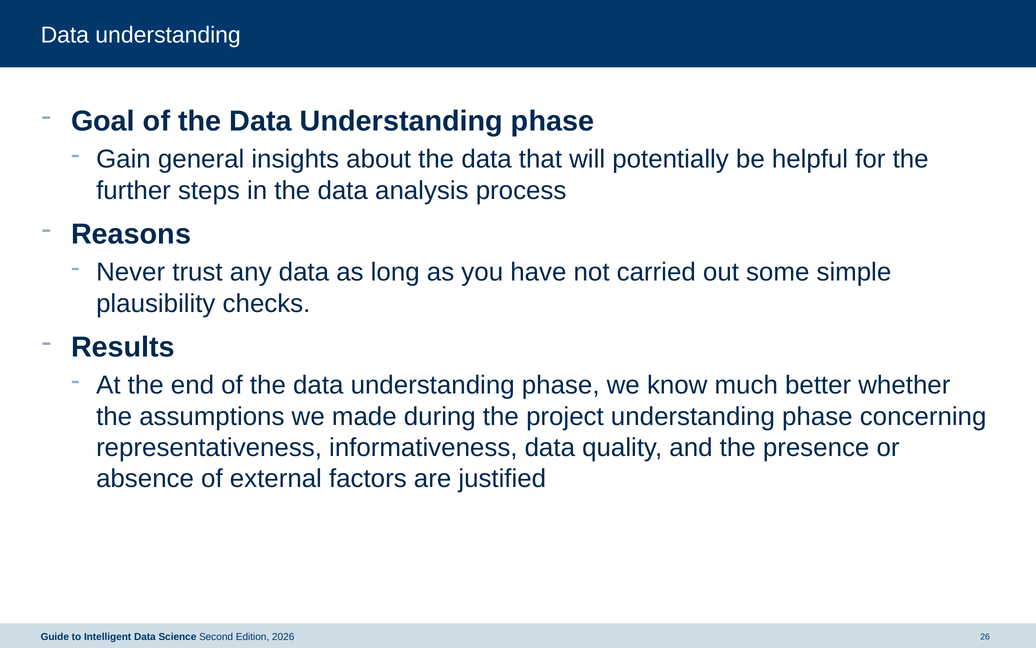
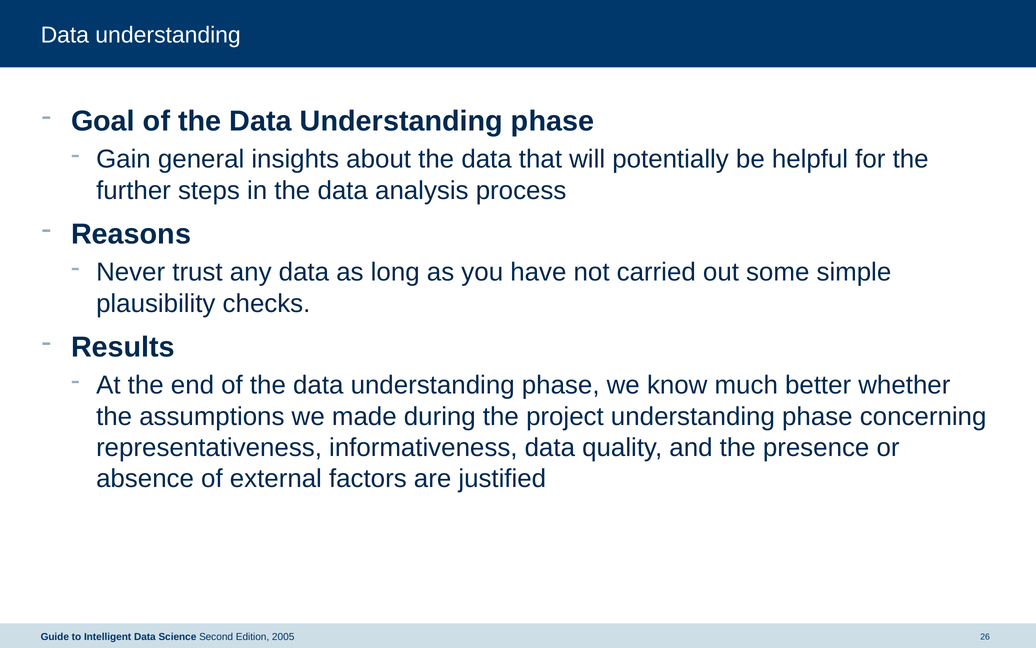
2026: 2026 -> 2005 (283, 636)
